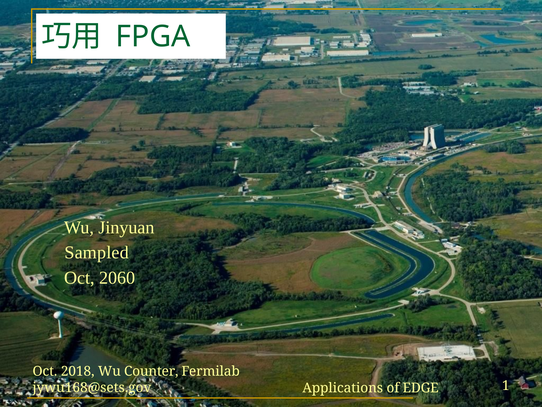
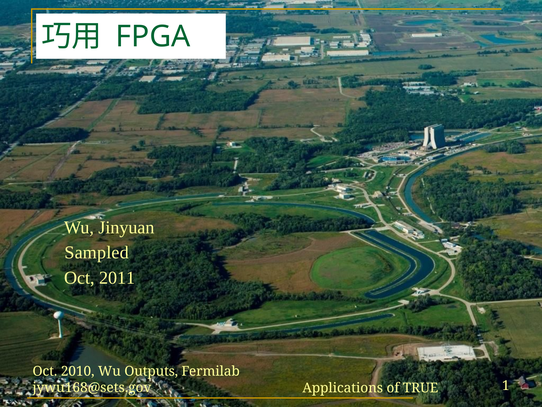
2060: 2060 -> 2011 (117, 278)
2018: 2018 -> 2010 (78, 371)
Counter: Counter -> Outputs (151, 371)
EDGE: EDGE -> TRUE (421, 388)
